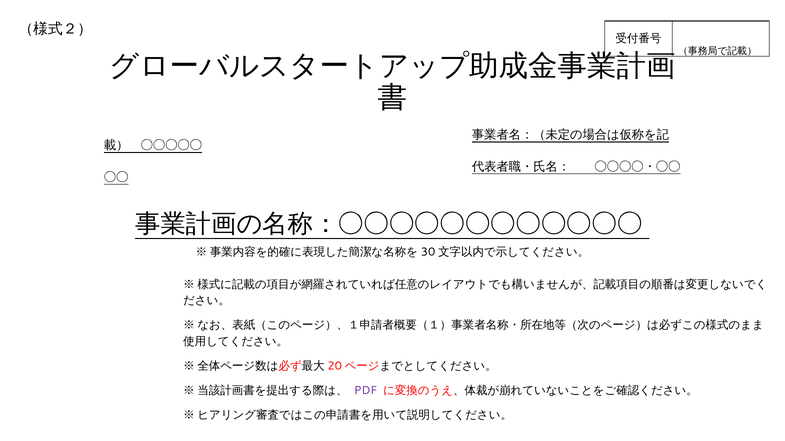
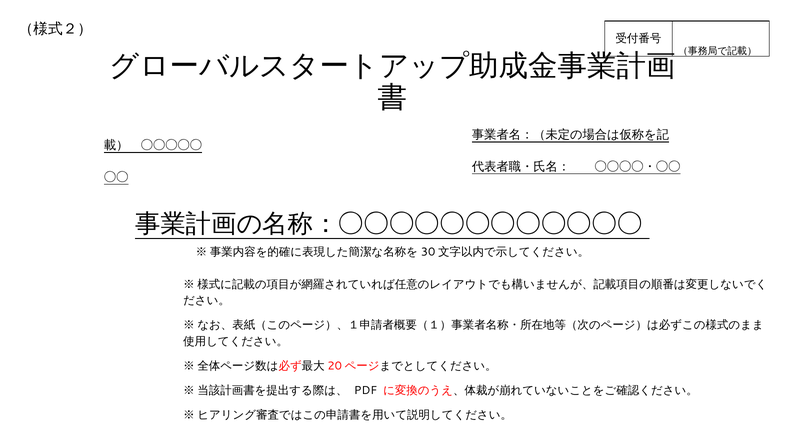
PDF colour: purple -> black (366, 391)
